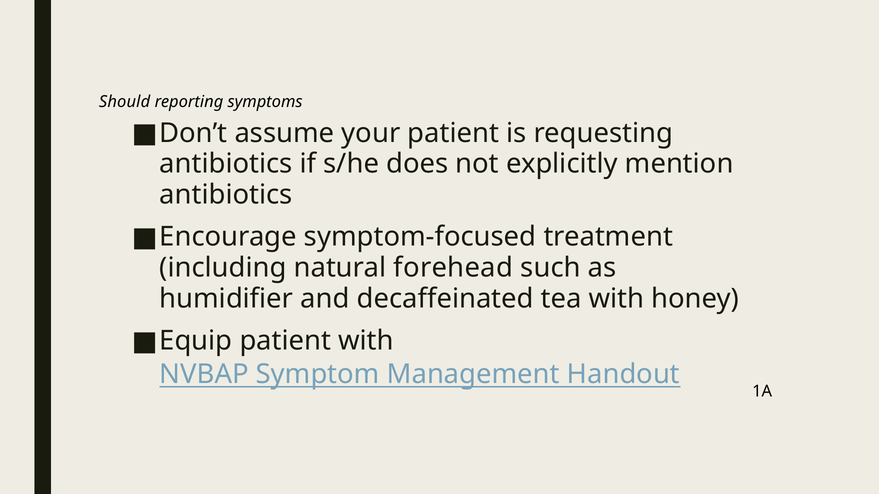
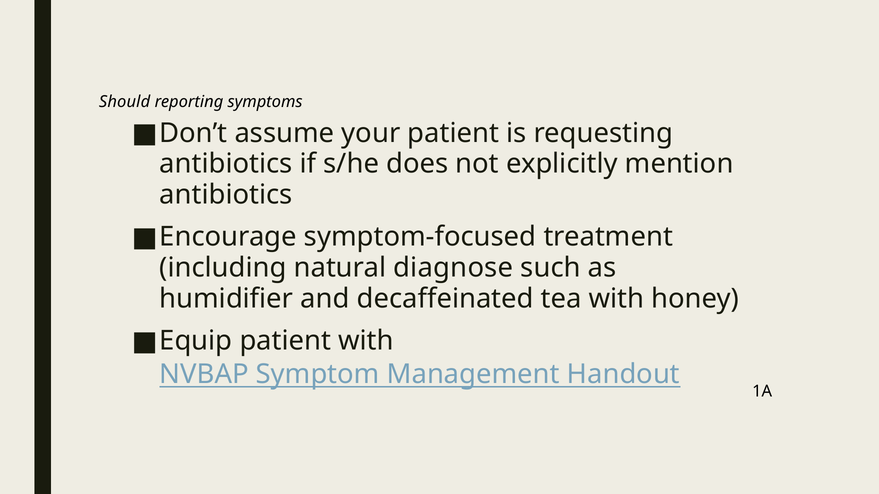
forehead: forehead -> diagnose (453, 268)
